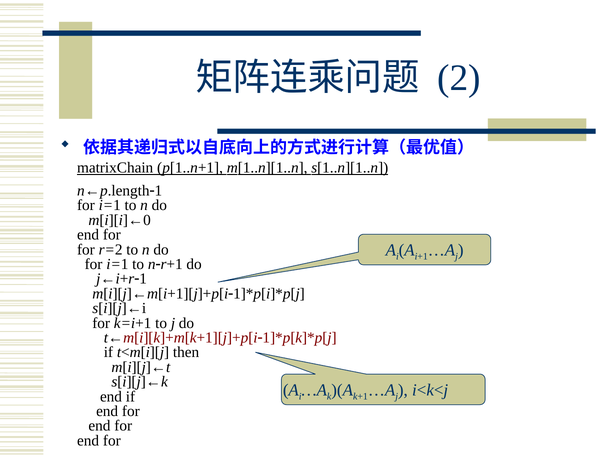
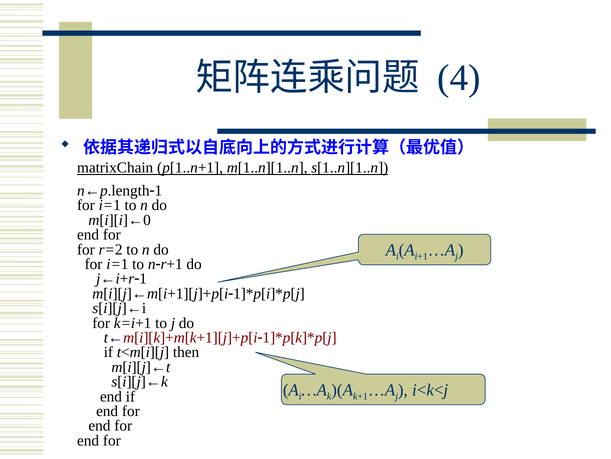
2: 2 -> 4 (459, 78)
